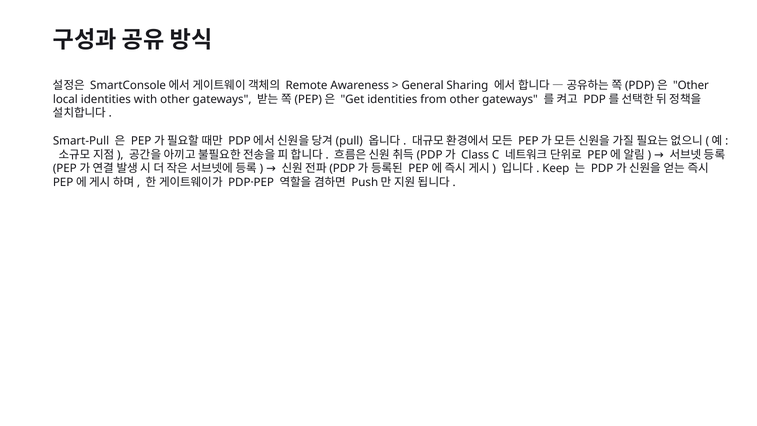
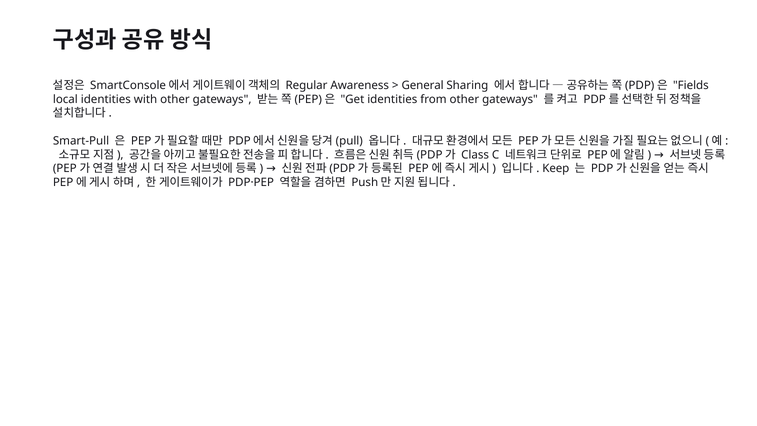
Remote: Remote -> Regular (306, 85)
Other: Other -> Fields (691, 85)
